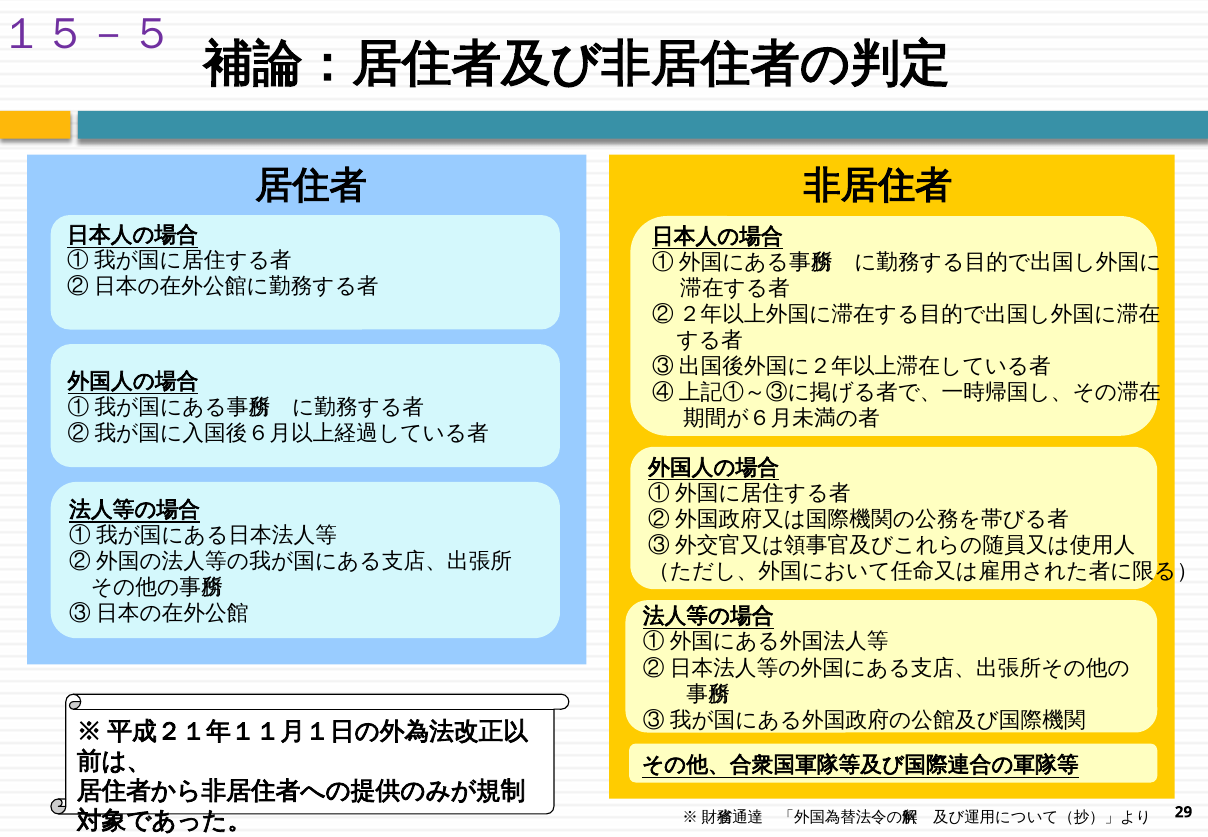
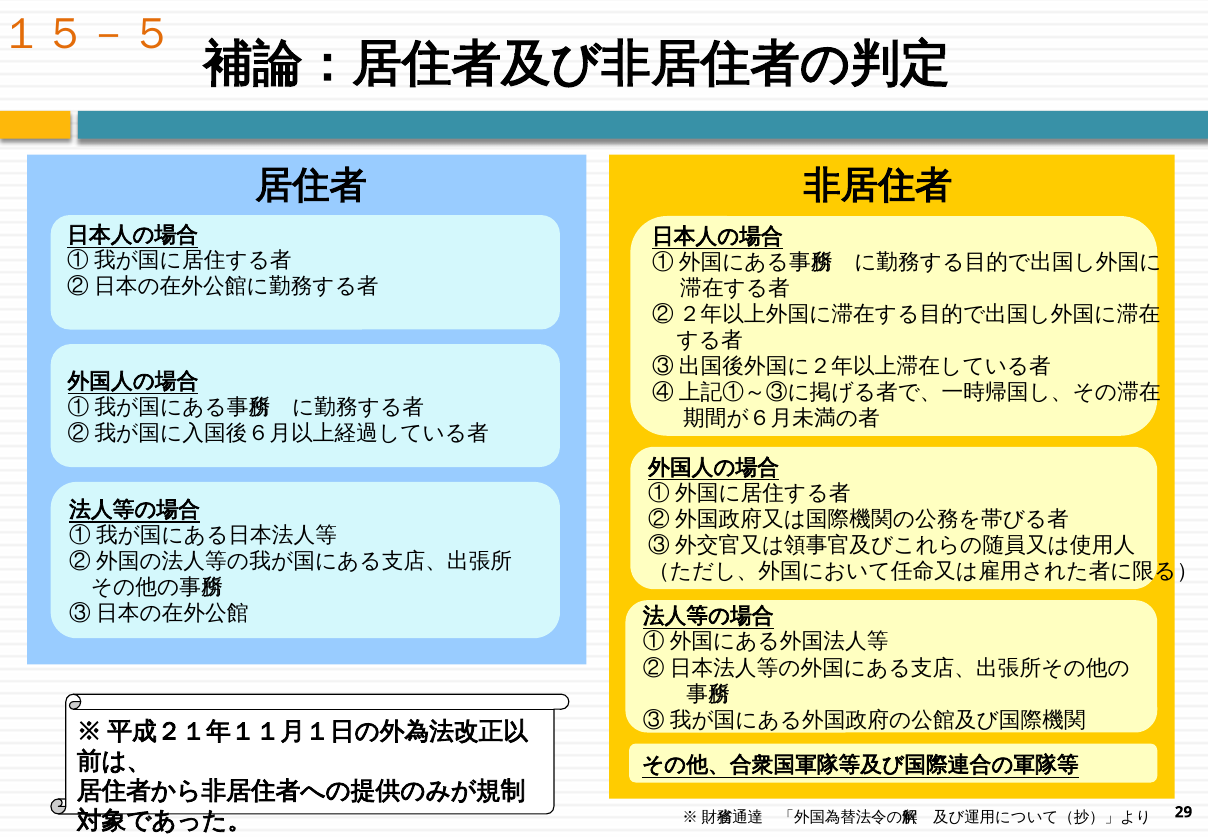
１５－５ colour: purple -> orange (87, 35)
